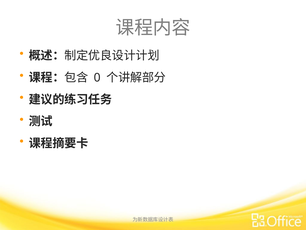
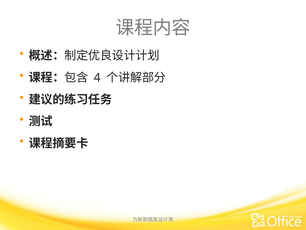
0: 0 -> 4 (97, 77)
